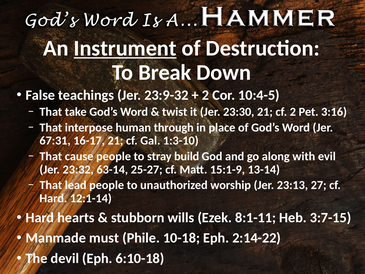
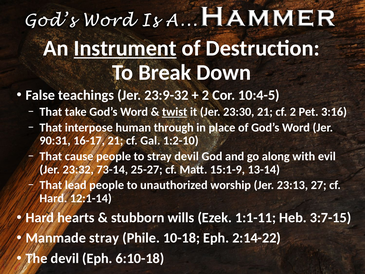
twist underline: none -> present (175, 112)
67:31: 67:31 -> 90:31 (55, 141)
1:3-10: 1:3-10 -> 1:2-10 (181, 141)
stray build: build -> devil (187, 156)
63-14: 63-14 -> 73-14 (112, 169)
8:1-11: 8:1-11 -> 1:1-11 (256, 217)
Manmade must: must -> stray (104, 238)
